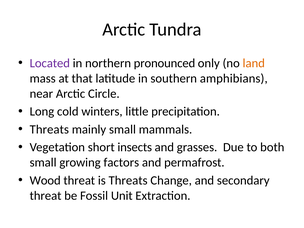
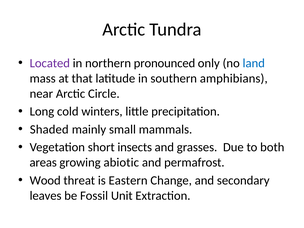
land colour: orange -> blue (254, 63)
Threats: Threats -> Shaded (49, 129)
small: small -> areas (43, 163)
factors: factors -> abiotic (121, 163)
is Threats: Threats -> Eastern (128, 180)
threat: threat -> leaves (46, 196)
